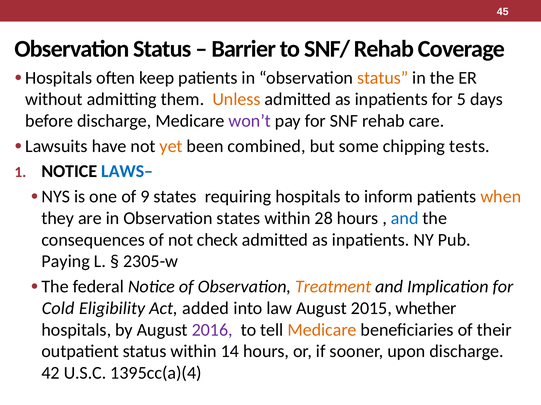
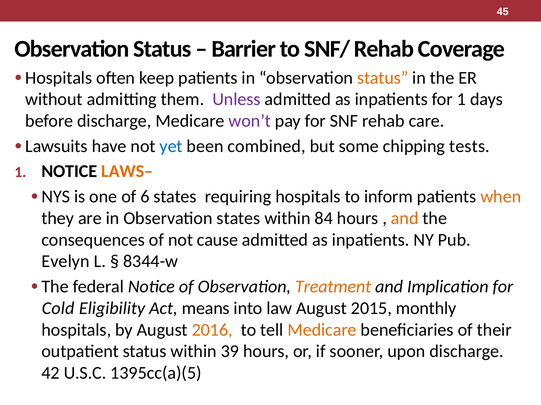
Unless colour: orange -> purple (237, 100)
for 5: 5 -> 1 (461, 100)
yet colour: orange -> blue (171, 146)
LAWS– colour: blue -> orange (127, 172)
9: 9 -> 6 (145, 197)
28: 28 -> 84 (324, 219)
and colour: blue -> orange (405, 219)
check: check -> cause (217, 240)
Paying: Paying -> Evelyn (66, 262)
2305-w: 2305-w -> 8344-w (151, 262)
added: added -> means (206, 309)
whether: whether -> monthly (426, 309)
2016 colour: purple -> orange (212, 330)
14: 14 -> 39 (230, 352)
1395cc(a)(4: 1395cc(a)(4 -> 1395cc(a)(5 (156, 374)
